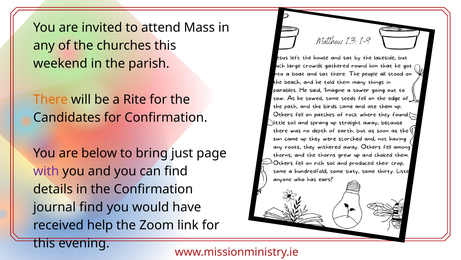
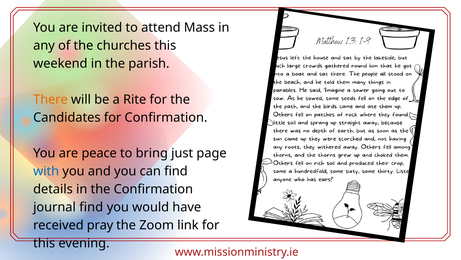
below: below -> peace (99, 153)
with colour: purple -> blue (46, 171)
help: help -> pray (100, 225)
